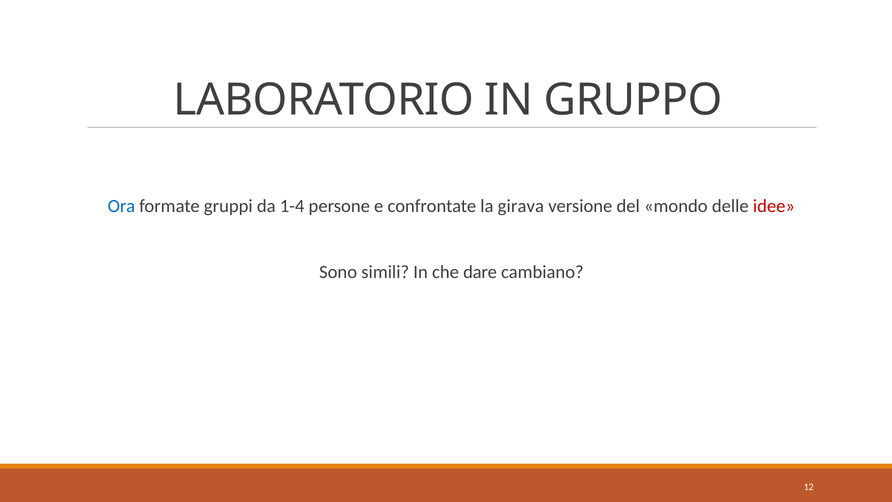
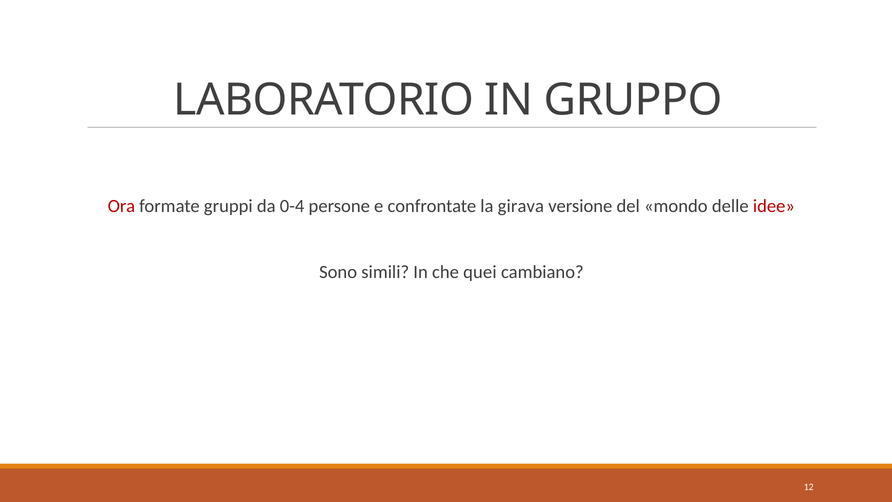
Ora colour: blue -> red (121, 206)
1-4: 1-4 -> 0-4 (292, 206)
dare: dare -> quei (480, 272)
